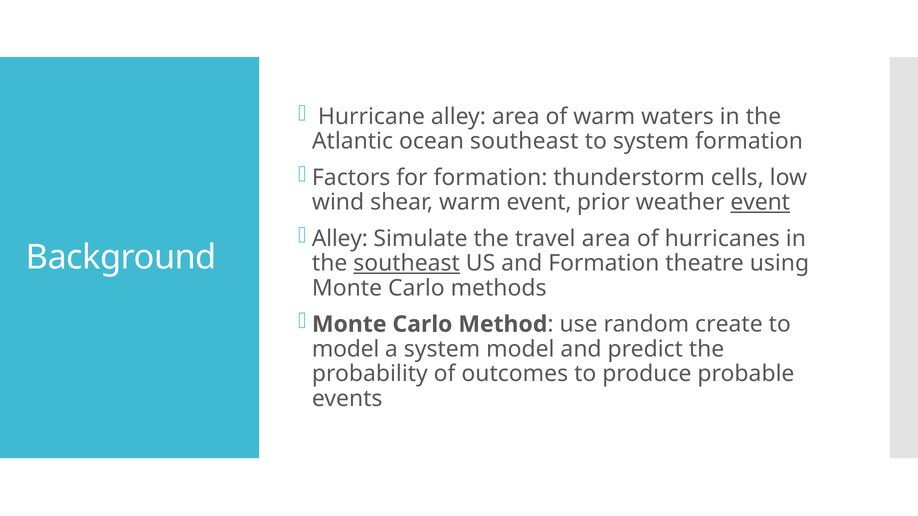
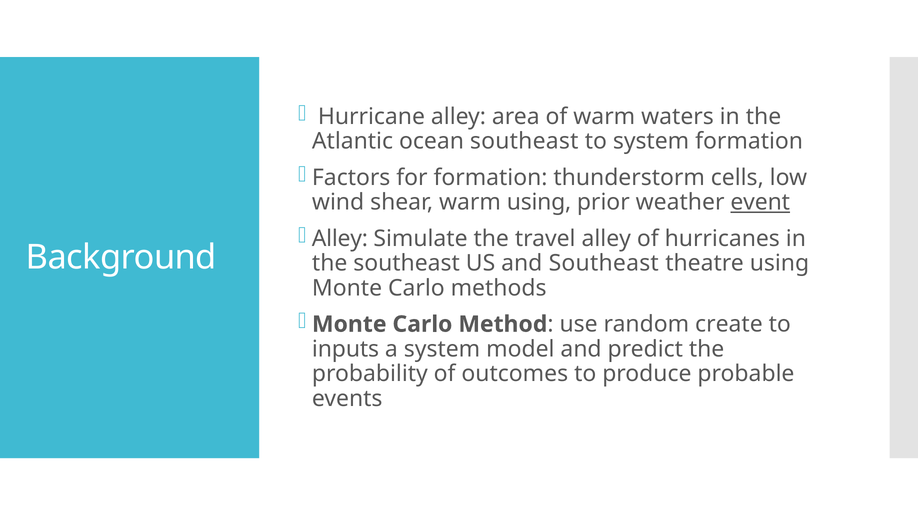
warm event: event -> using (539, 202)
travel area: area -> alley (606, 239)
southeast underline: present -> none (407, 263)
and Formation: Formation -> Southeast (604, 263)
model: model -> inputs (346, 349)
